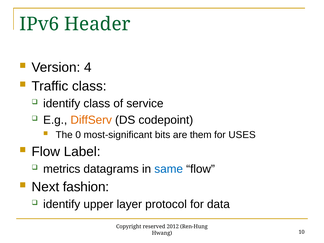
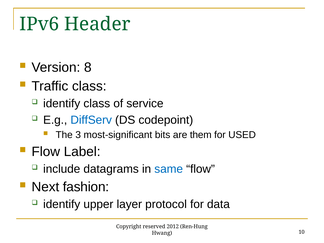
4: 4 -> 8 (88, 67)
DiffServ colour: orange -> blue (91, 120)
0: 0 -> 3 (78, 135)
USES: USES -> USED (242, 135)
metrics: metrics -> include (62, 169)
